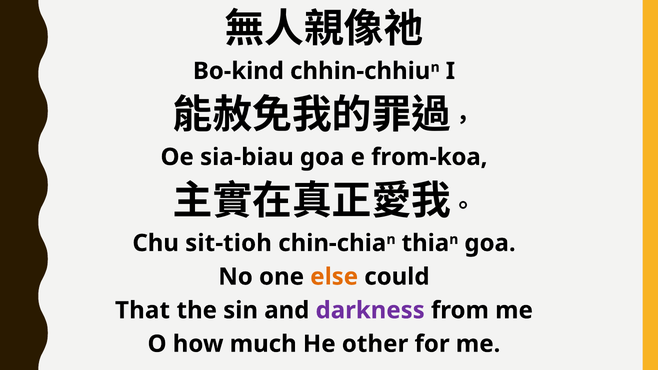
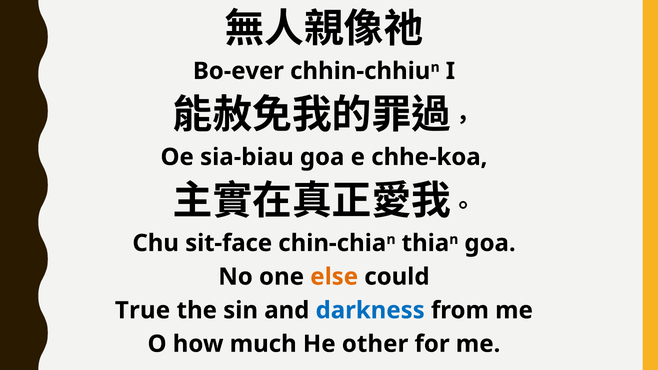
Bo-kind: Bo-kind -> Bo-ever (238, 71)
from-koa: from-koa -> chhe-koa (429, 157)
sit-tioh: sit-tioh -> sit-face (229, 243)
That: That -> True (143, 310)
darkness colour: purple -> blue (370, 310)
